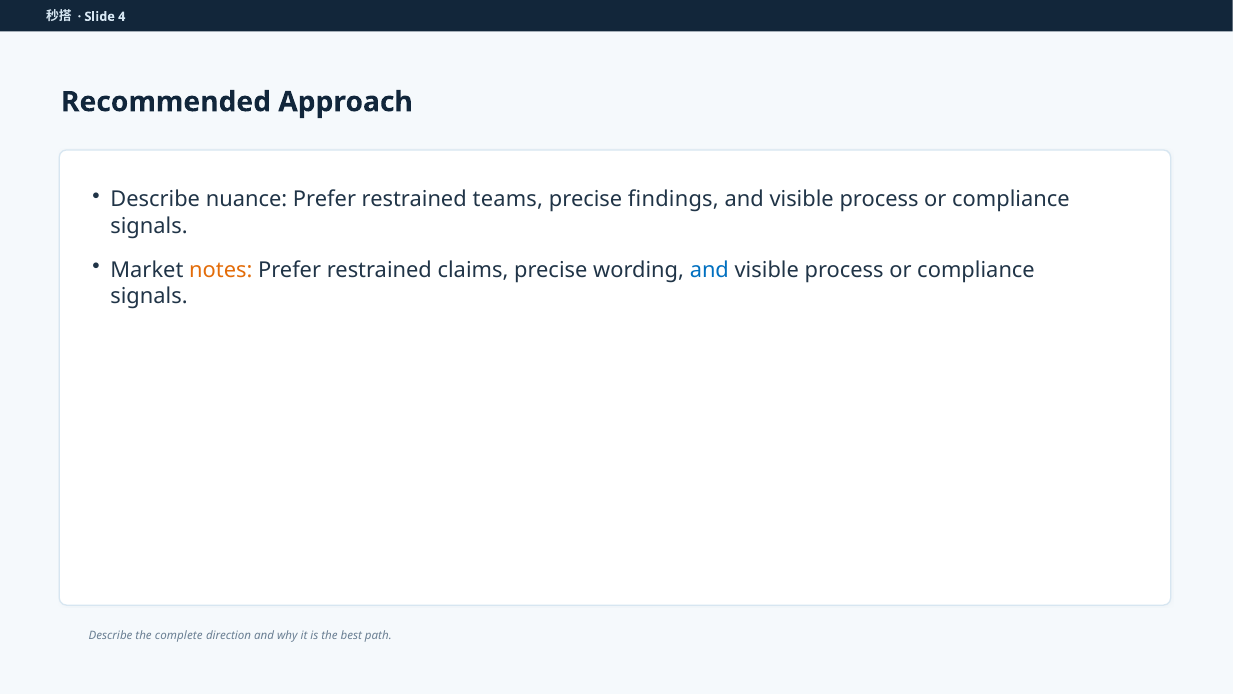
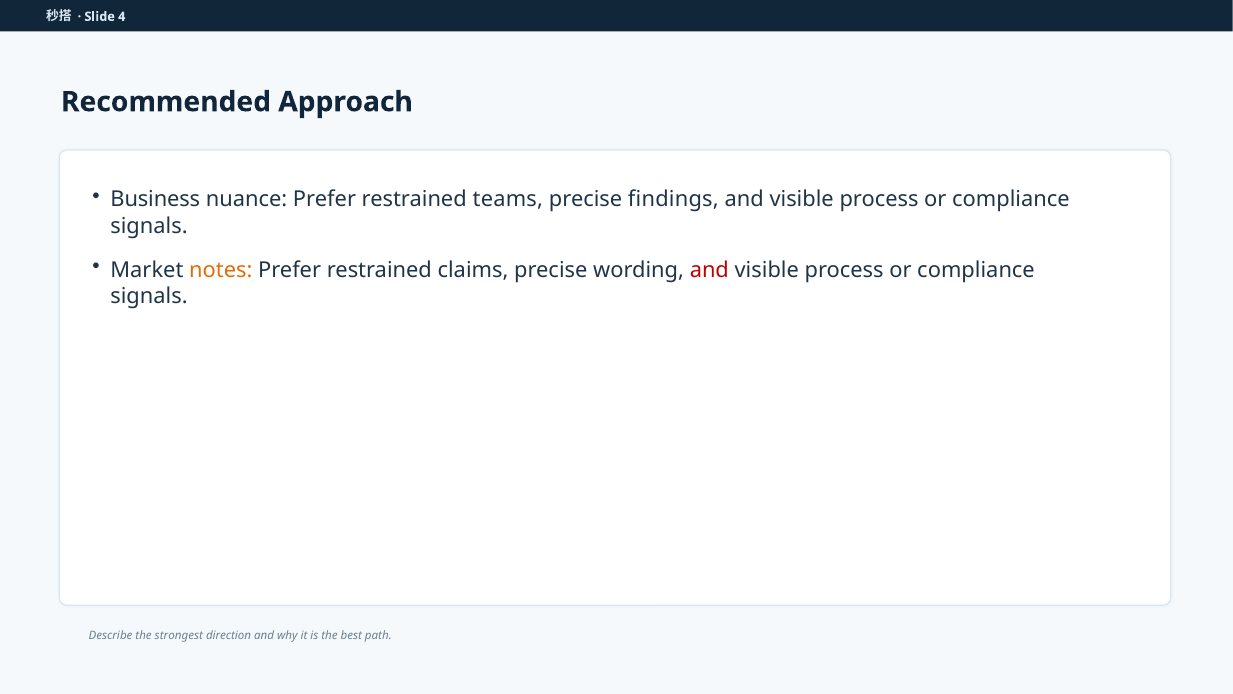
Describe: Describe -> Business (155, 200)
and colour: blue -> red (709, 270)
complete: complete -> strongest (179, 635)
